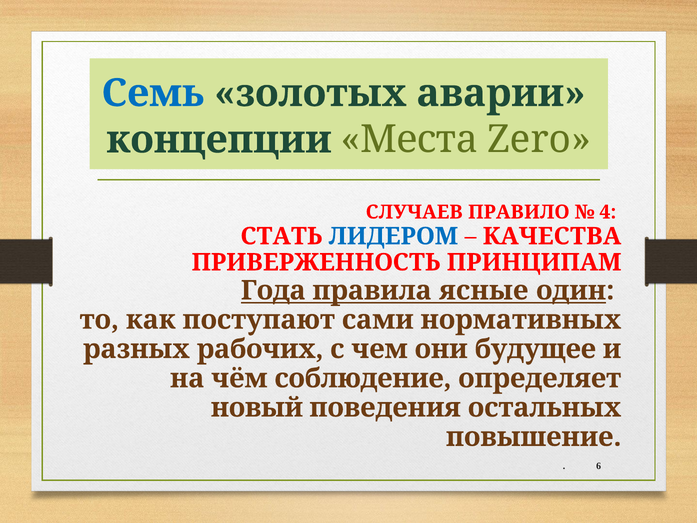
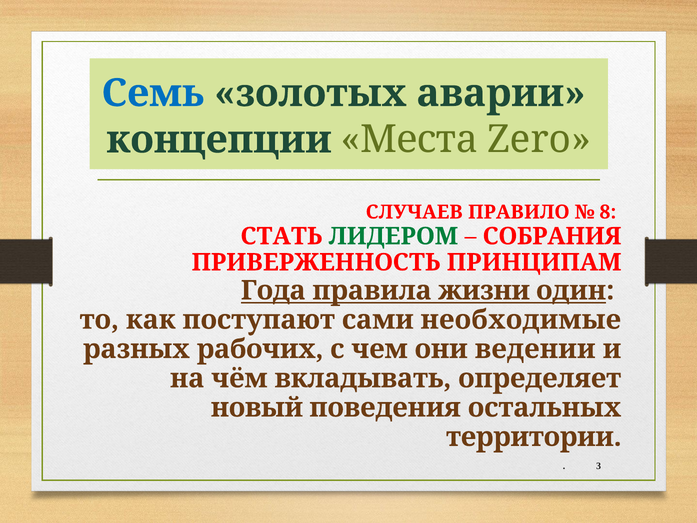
4: 4 -> 8 (608, 212)
ЛИДЕРОМ colour: blue -> green (393, 236)
КАЧЕСТВА: КАЧЕСТВА -> СОБРАНИЯ (552, 236)
ясные: ясные -> жизни (484, 290)
нормативных: нормативных -> необходимые (521, 320)
будущее: будущее -> ведении (535, 349)
соблюдение: соблюдение -> вкладывать (363, 378)
повышение: повышение -> территории (534, 437)
6: 6 -> 3 (599, 466)
